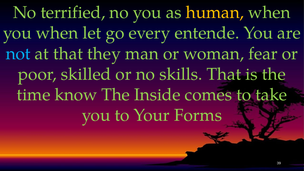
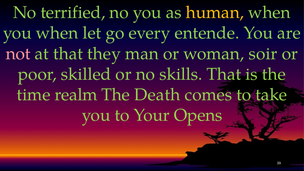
not colour: light blue -> pink (18, 54)
fear: fear -> soir (263, 54)
know: know -> realm (76, 95)
Inside: Inside -> Death (157, 95)
Forms: Forms -> Opens (198, 115)
